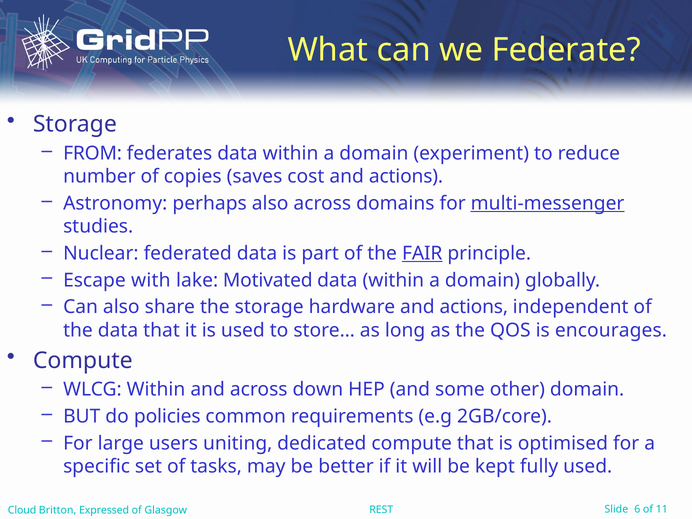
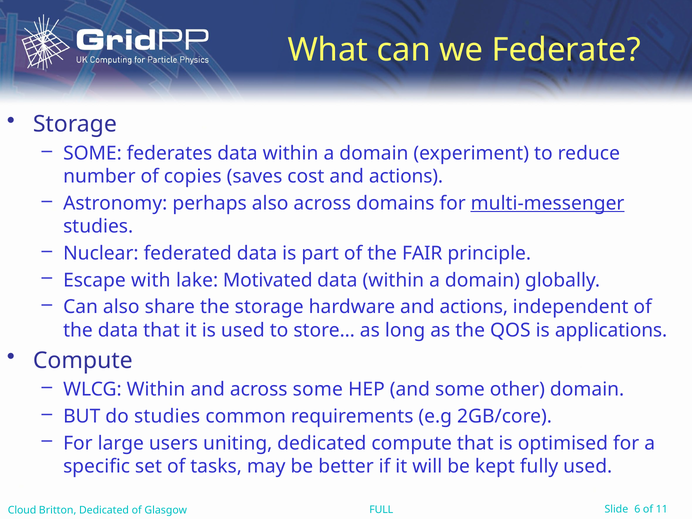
FROM: FROM -> SOME (92, 153)
FAIR underline: present -> none (422, 253)
encourages: encourages -> applications (611, 330)
across down: down -> some (318, 389)
do policies: policies -> studies (167, 416)
Britton Expressed: Expressed -> Dedicated (104, 510)
REST: REST -> FULL (381, 510)
